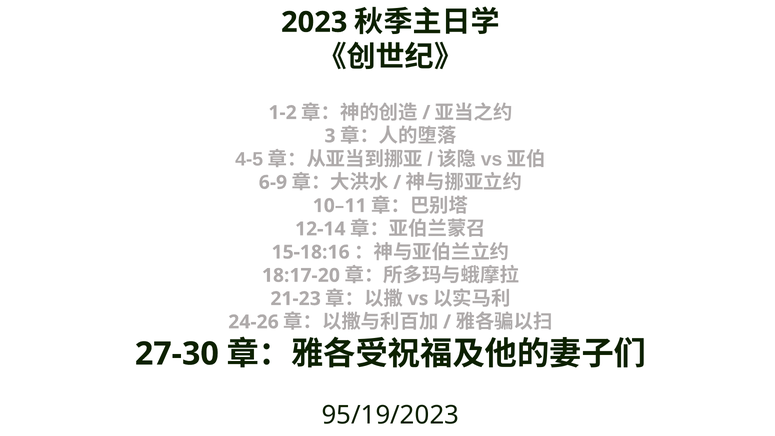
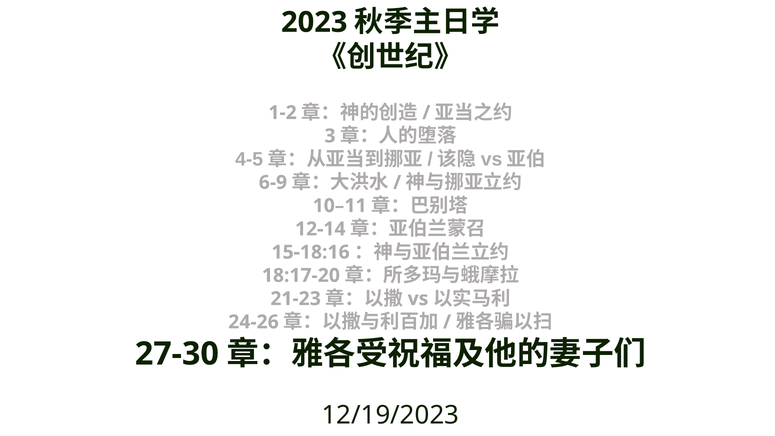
95/19/2023: 95/19/2023 -> 12/19/2023 (390, 415)
